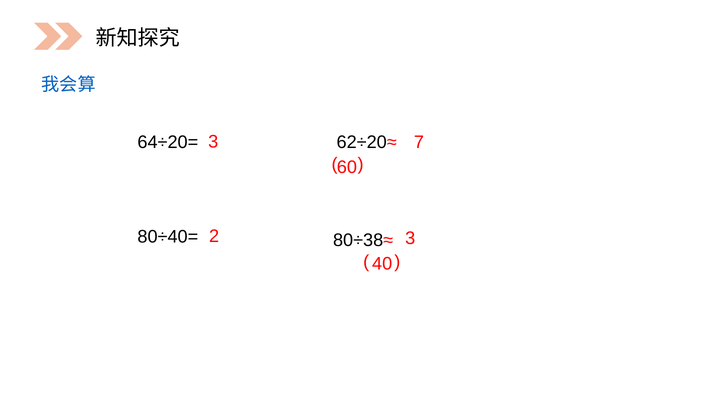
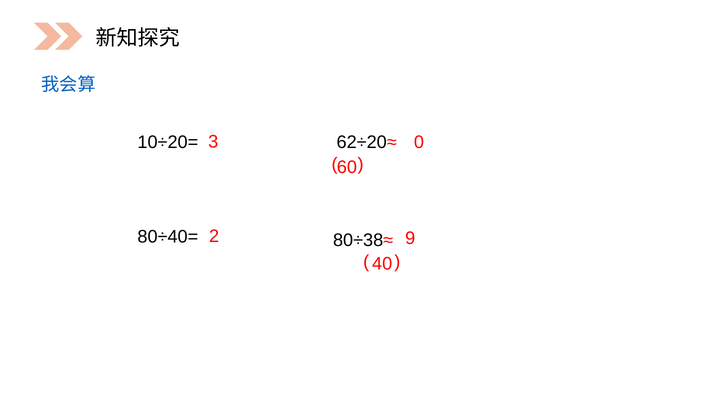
7: 7 -> 0 (419, 142)
64÷20=: 64÷20= -> 10÷20= (168, 142)
2 3: 3 -> 9 (410, 238)
